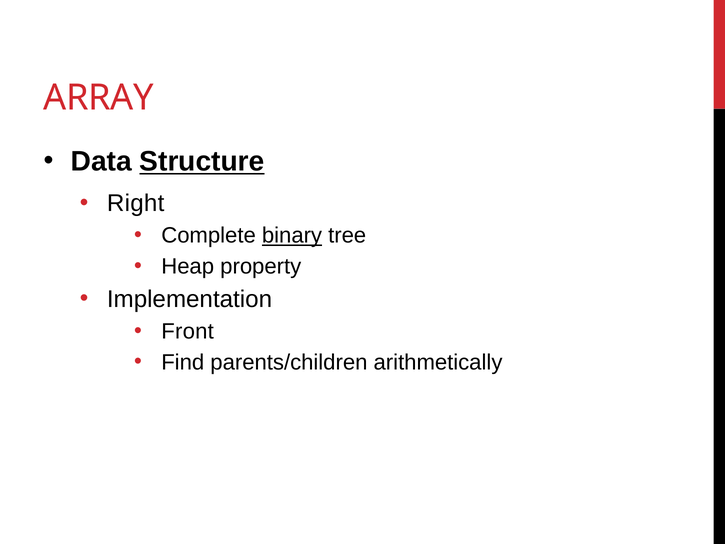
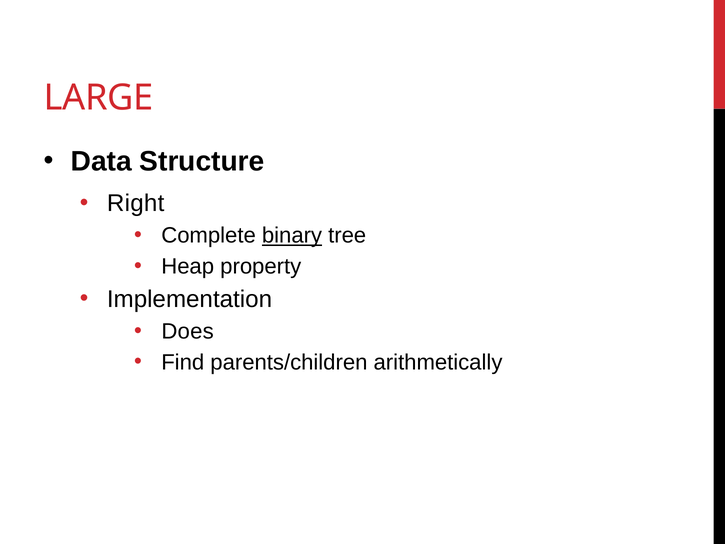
ARRAY: ARRAY -> LARGE (98, 98)
Structure underline: present -> none (202, 161)
Front: Front -> Does (188, 331)
